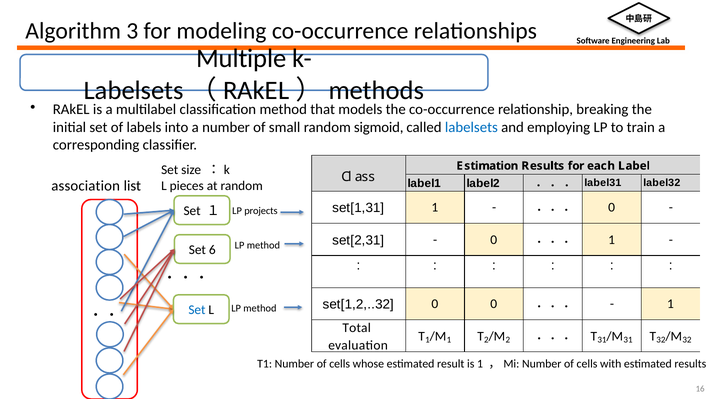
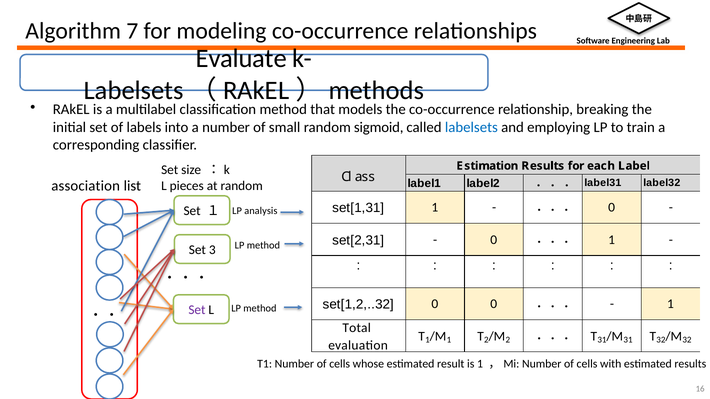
3: 3 -> 7 (132, 31)
Multiple: Multiple -> Evaluate (241, 58)
projects: projects -> analysis (261, 211)
6: 6 -> 3 (212, 250)
Set colour: blue -> purple (197, 310)
